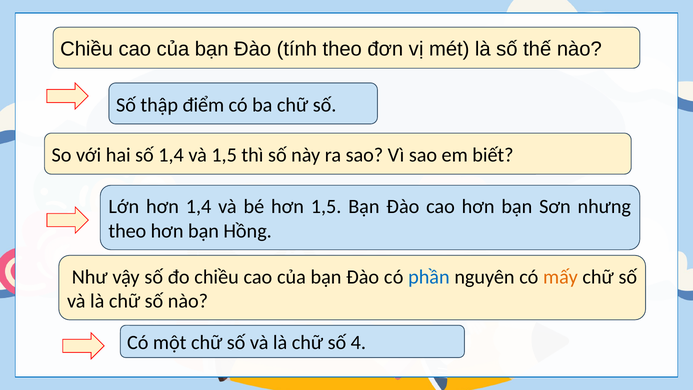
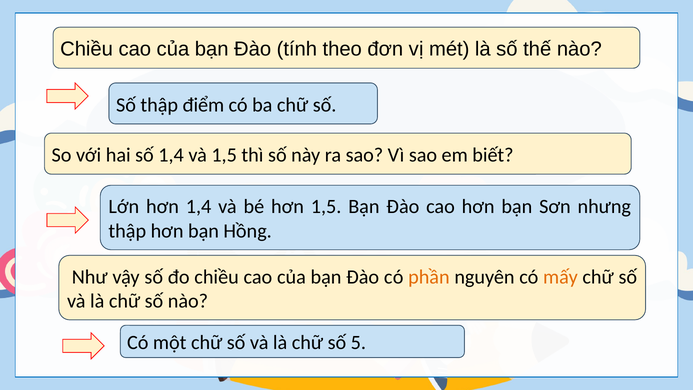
theo: theo -> thập (127, 231)
phần colour: blue -> orange (429, 277)
4: 4 -> 5 (358, 343)
